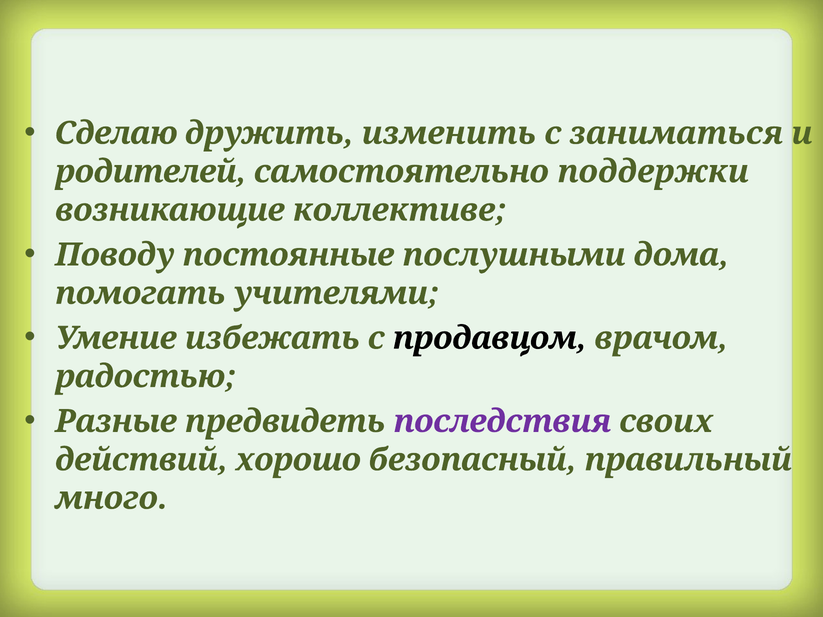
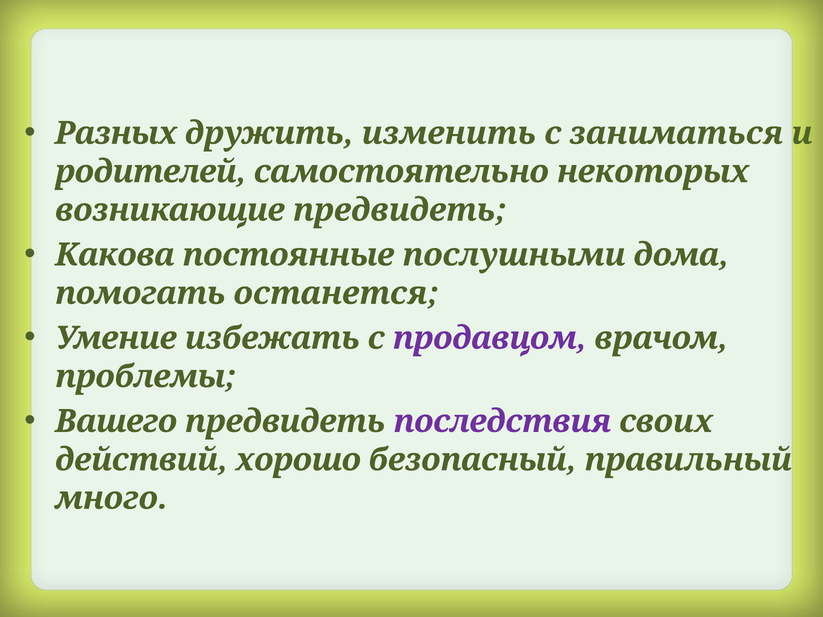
Сделаю: Сделаю -> Разных (116, 133)
поддержки: поддержки -> некоторых (653, 172)
возникающие коллективе: коллективе -> предвидеть (400, 210)
Поводу: Поводу -> Какова (115, 255)
учителями: учителями -> останется (336, 293)
продавцом colour: black -> purple (490, 338)
радостью: радостью -> проблемы (146, 377)
Разные: Разные -> Вашего (116, 422)
